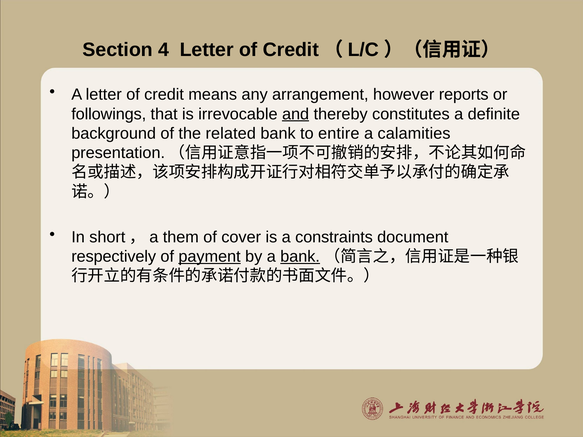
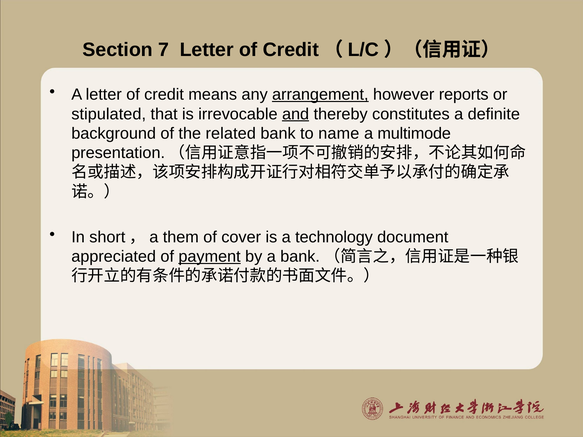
4: 4 -> 7 (163, 50)
arrangement underline: none -> present (320, 95)
followings: followings -> stipulated (109, 114)
entire: entire -> name (339, 134)
calamities: calamities -> multimode (414, 134)
constraints: constraints -> technology (334, 237)
respectively: respectively -> appreciated (114, 257)
bank underline: present -> none (300, 257)
